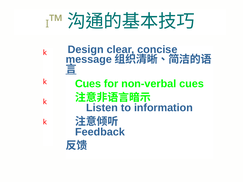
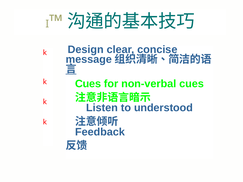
information: information -> understood (163, 108)
